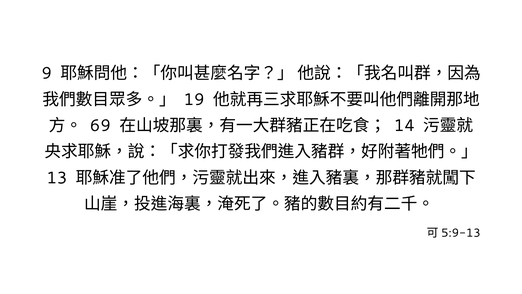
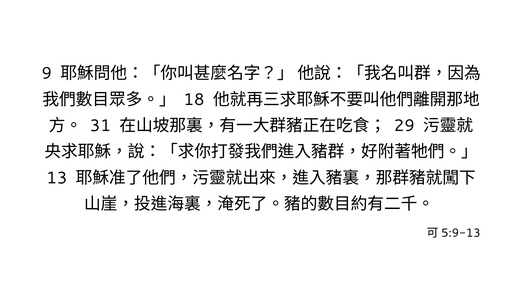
19: 19 -> 18 (194, 99)
69: 69 -> 31 (100, 125)
14: 14 -> 29 (404, 125)
